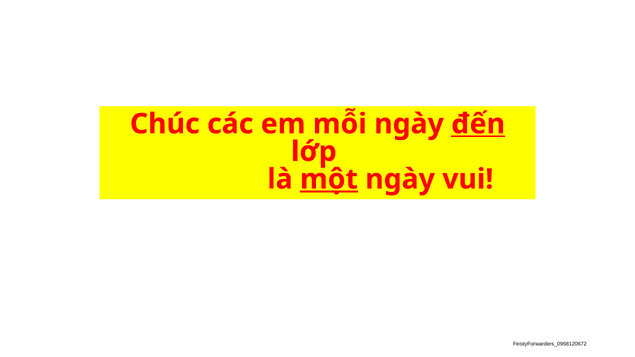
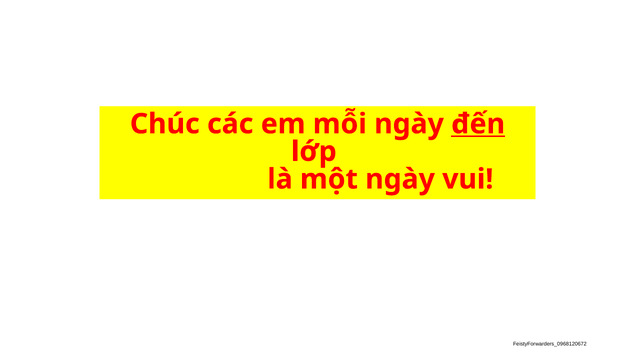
một underline: present -> none (329, 179)
